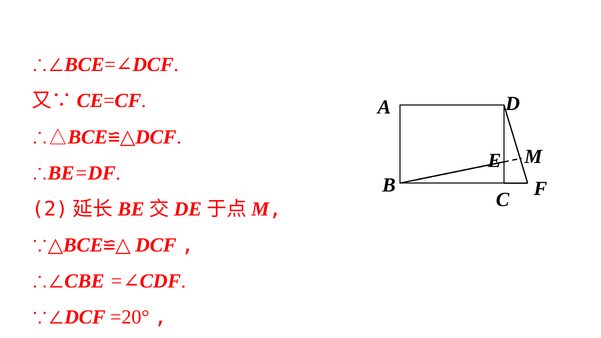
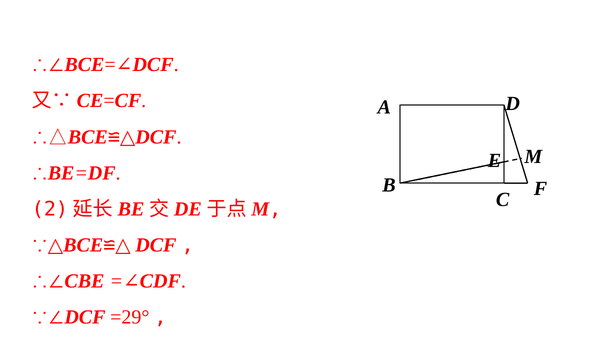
=20°: =20° -> =29° (130, 317)
